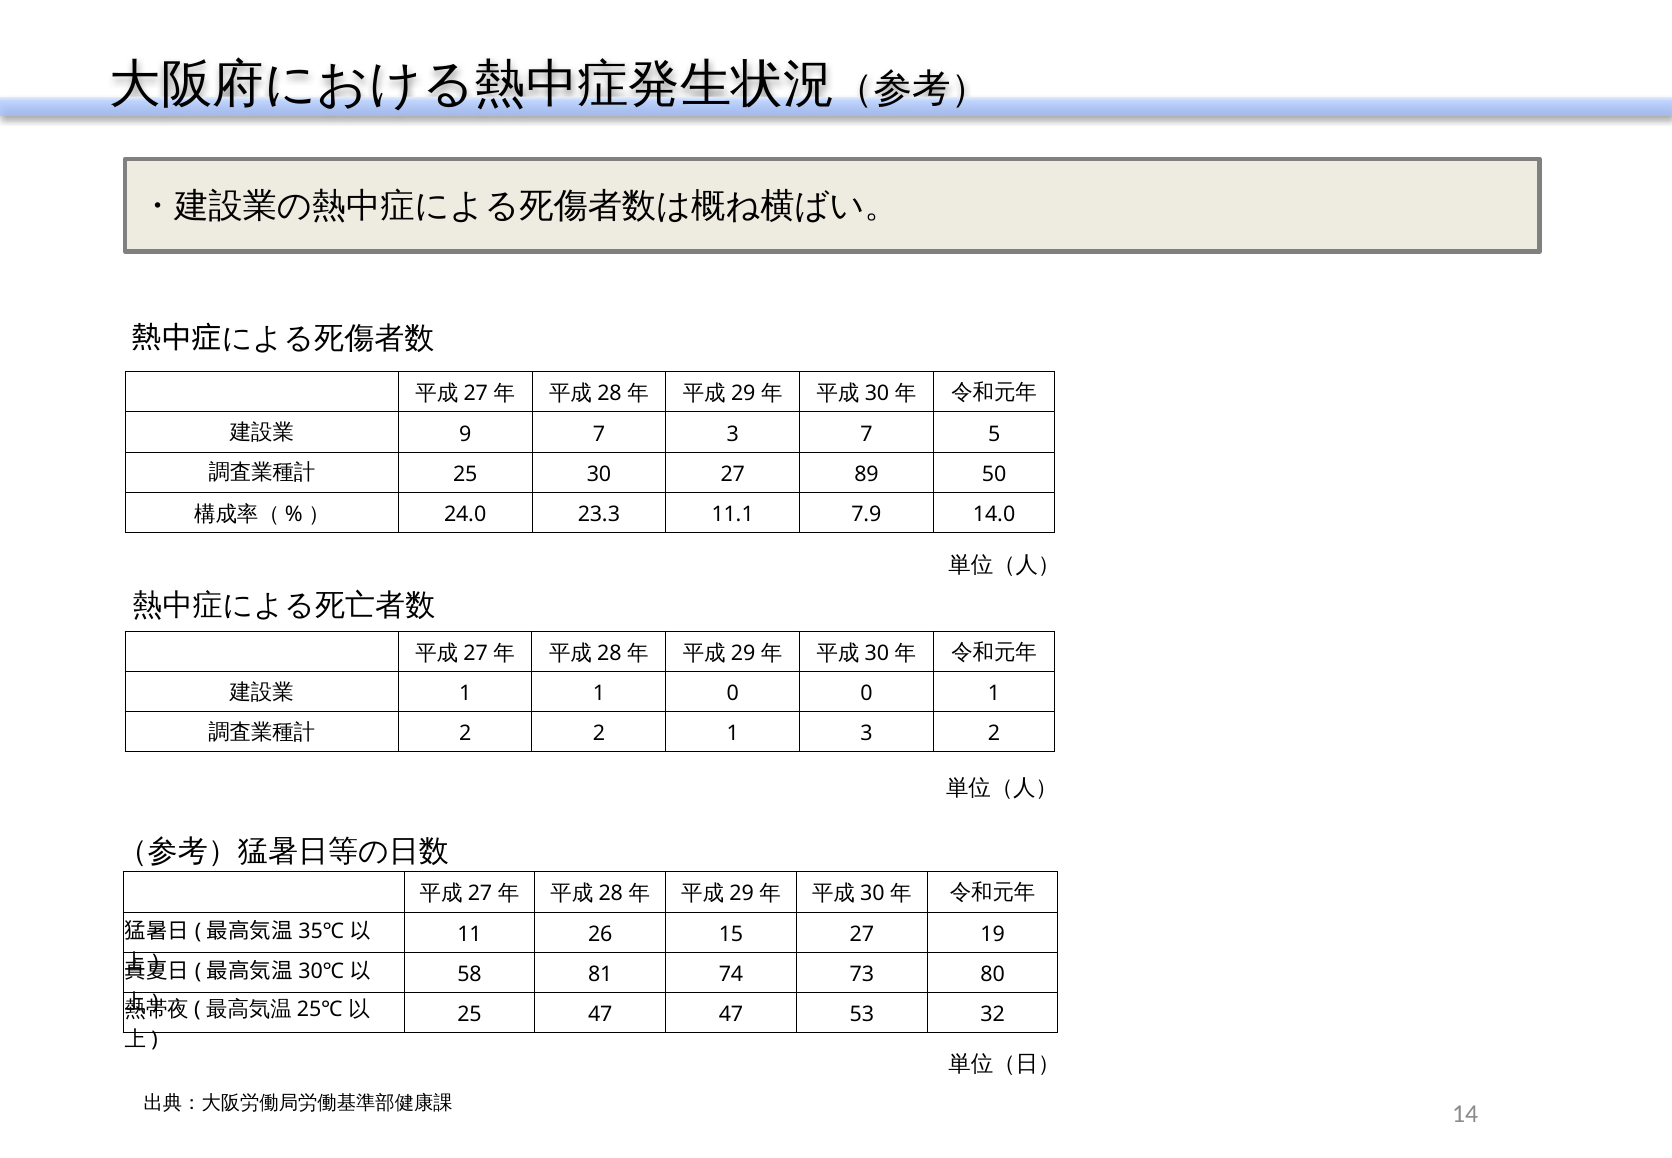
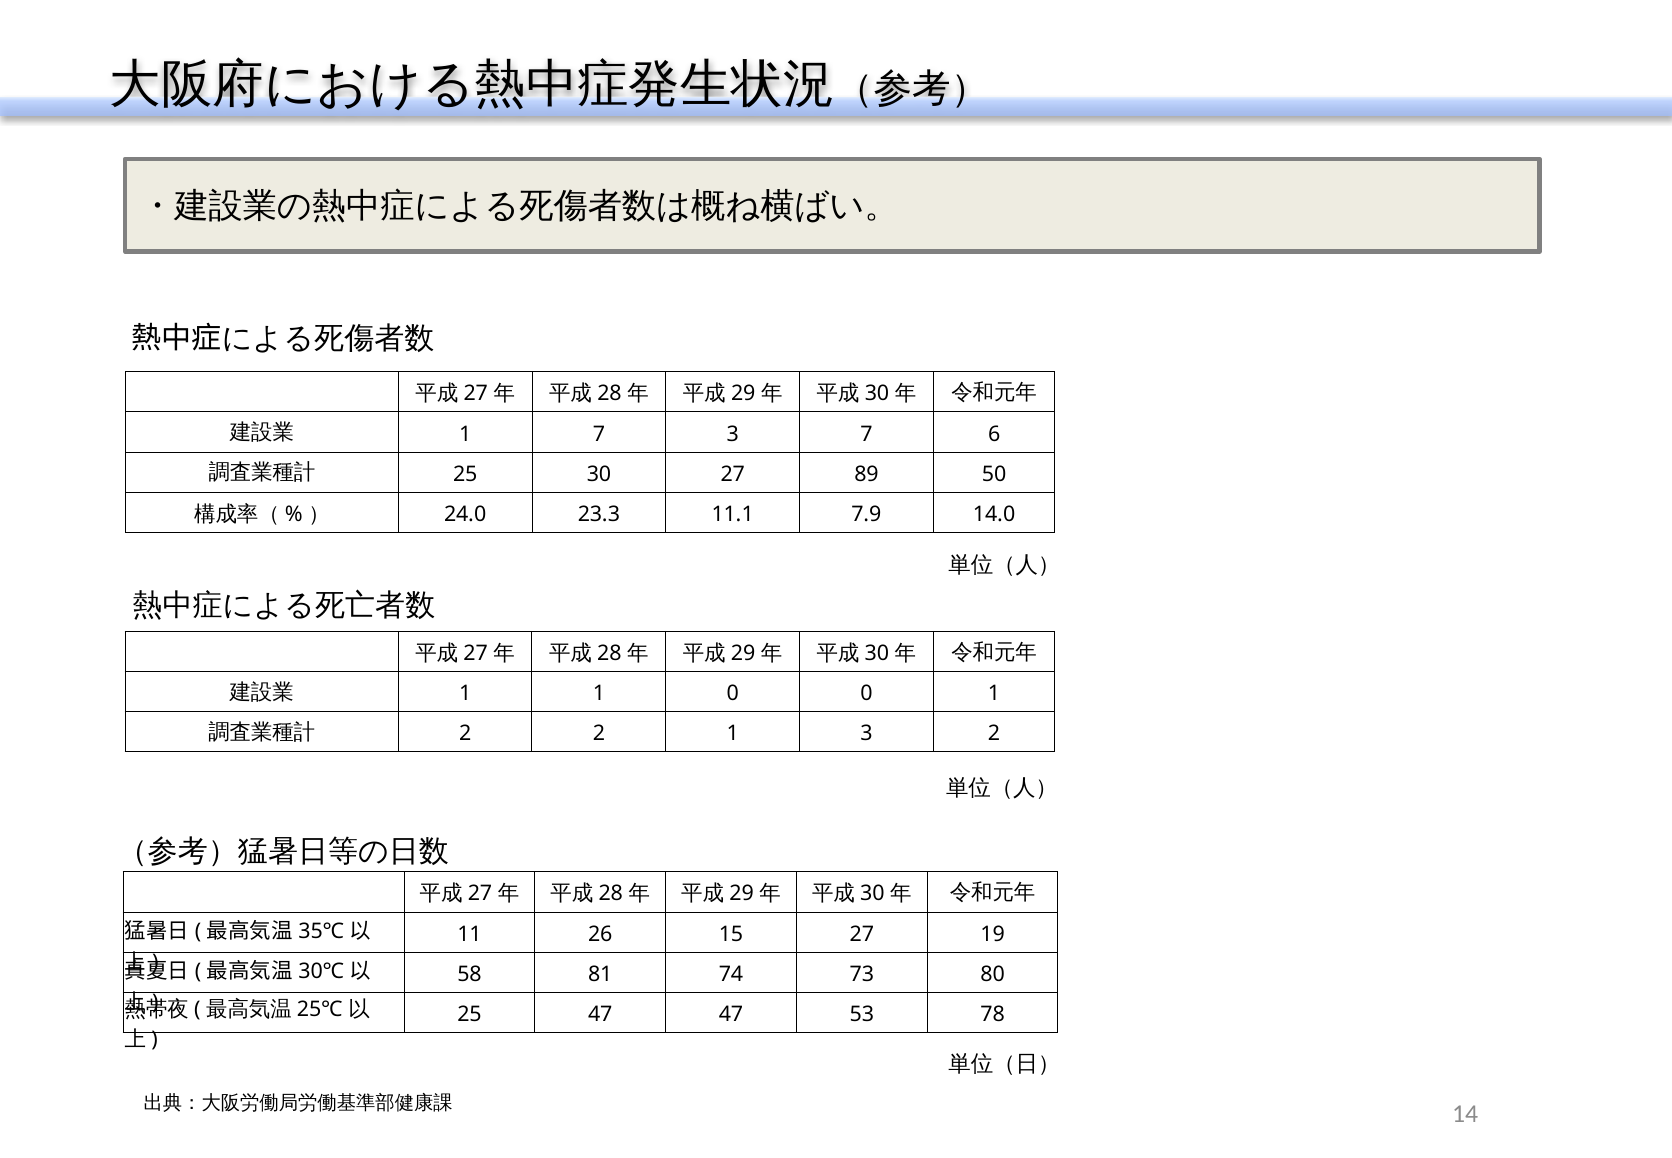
9: 9 -> 1 (465, 434)
5: 5 -> 6 (994, 434)
32: 32 -> 78 (993, 1015)
